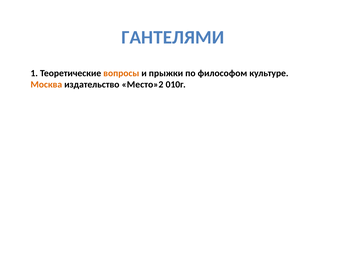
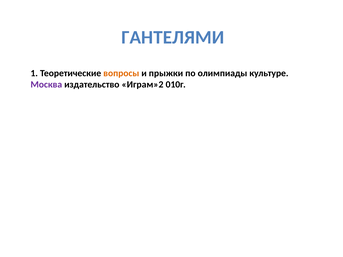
философом: философом -> олимпиады (222, 73)
Москва colour: orange -> purple (46, 85)
Место»2: Место»2 -> Играм»2 (142, 85)
